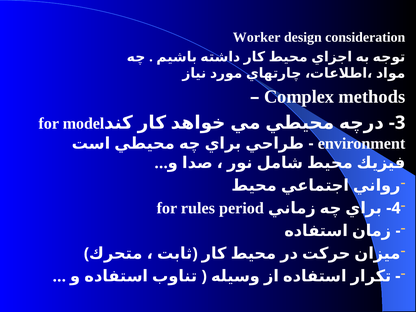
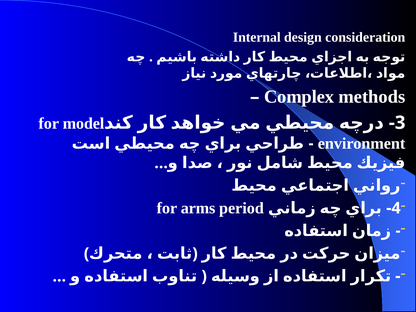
Worker: Worker -> Internal (257, 37)
rules: rules -> arms (198, 208)
